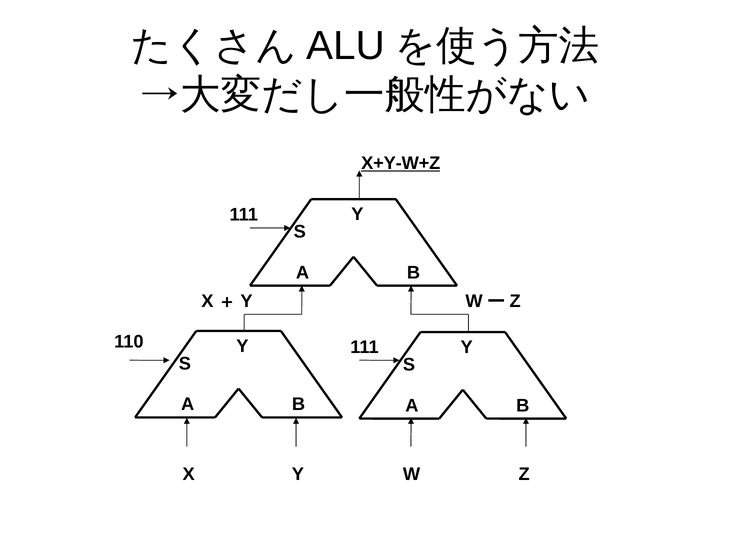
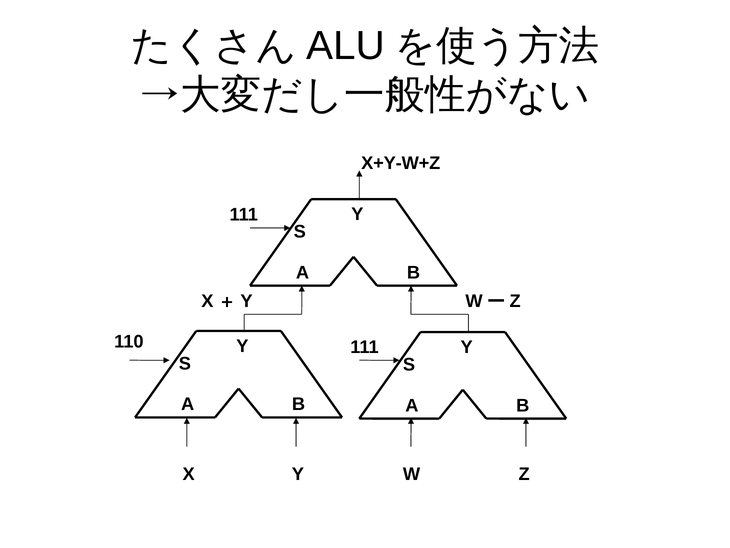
X+Y-W+Z underline: present -> none (401, 163)
